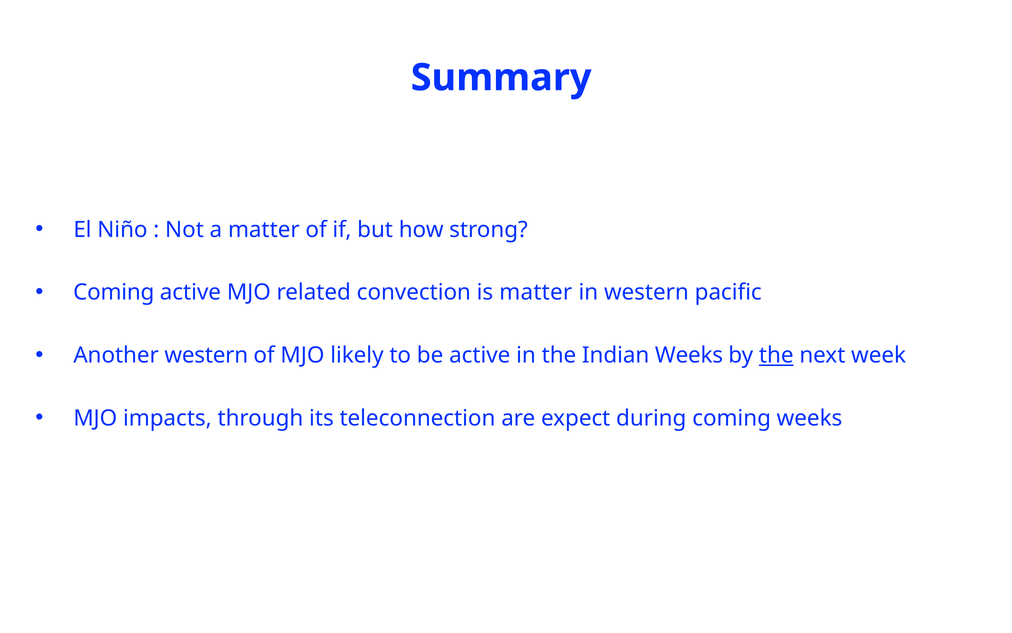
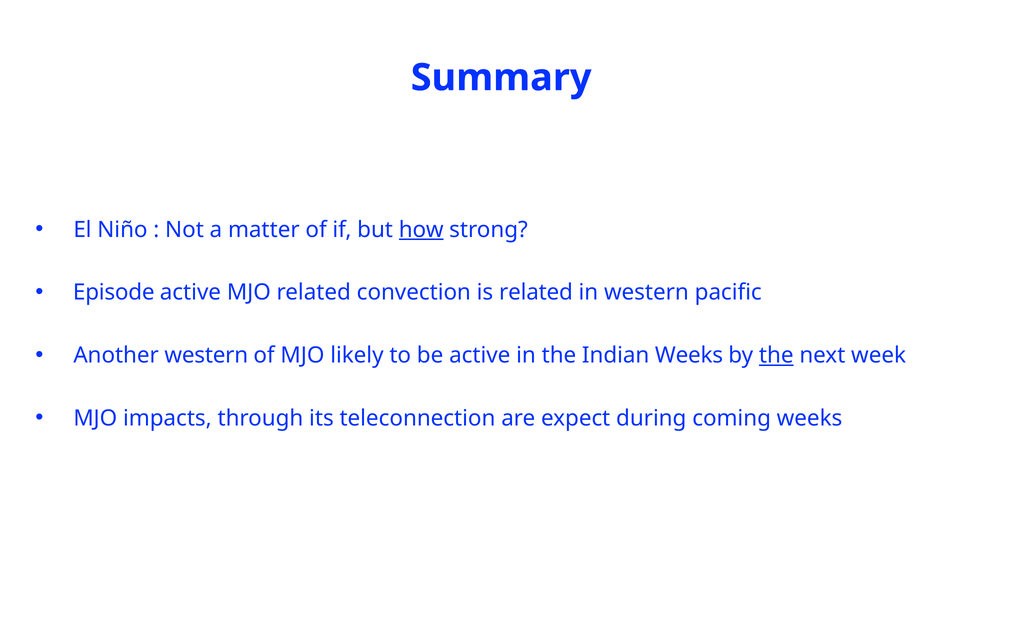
how underline: none -> present (421, 229)
Coming: Coming -> Episode (114, 292)
is matter: matter -> related (536, 292)
